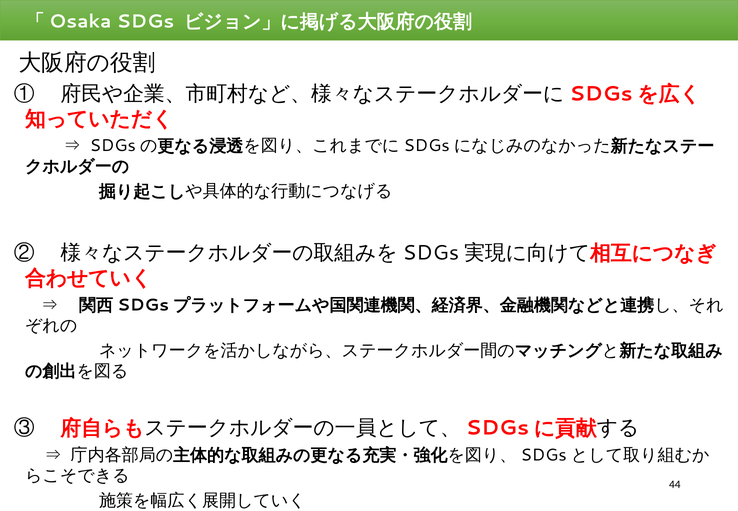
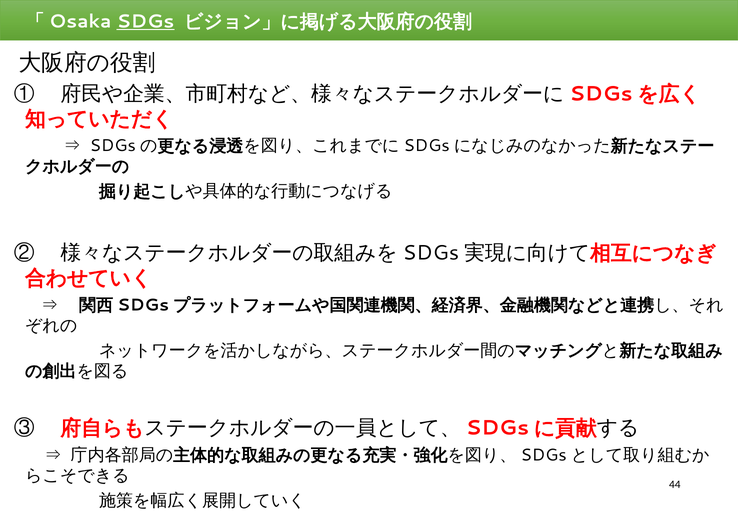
SDGs underline: none -> present (145, 21)
